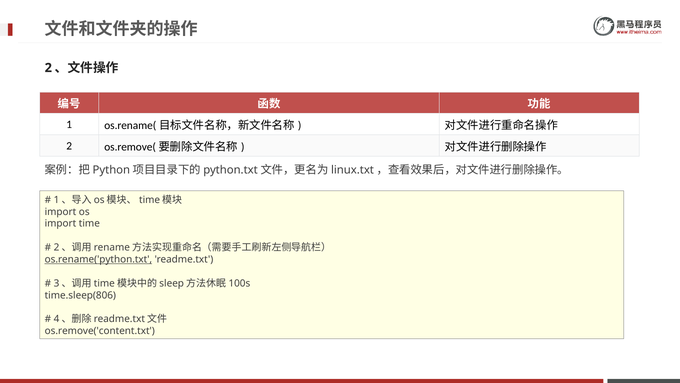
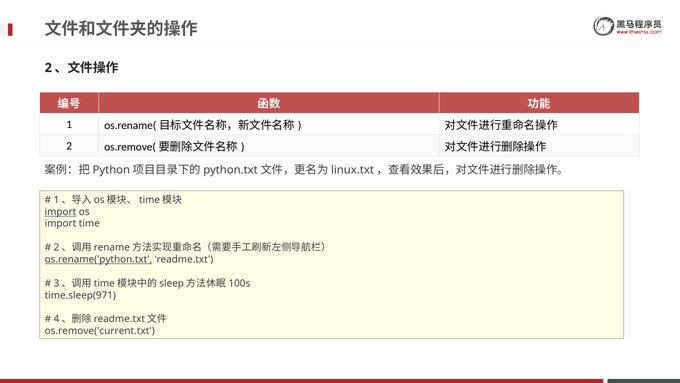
import underline: none -> present (60, 212)
time.sleep(806: time.sleep(806 -> time.sleep(971 (80, 295)
os.remove('content.txt: os.remove('content.txt -> os.remove('current.txt (100, 331)
